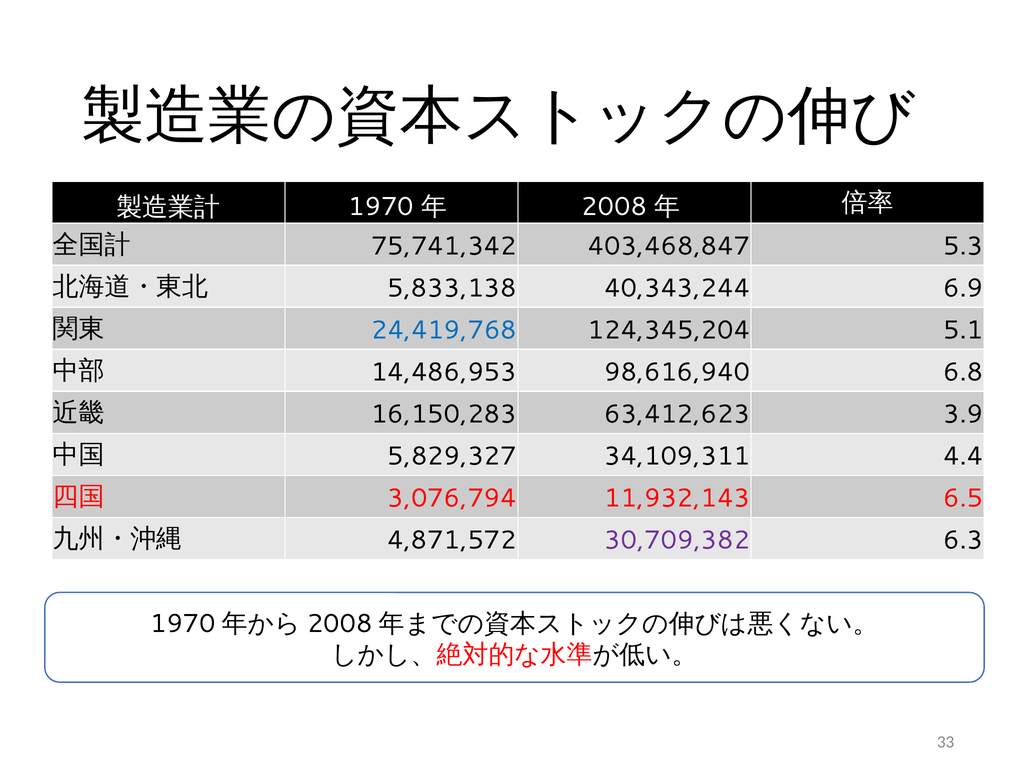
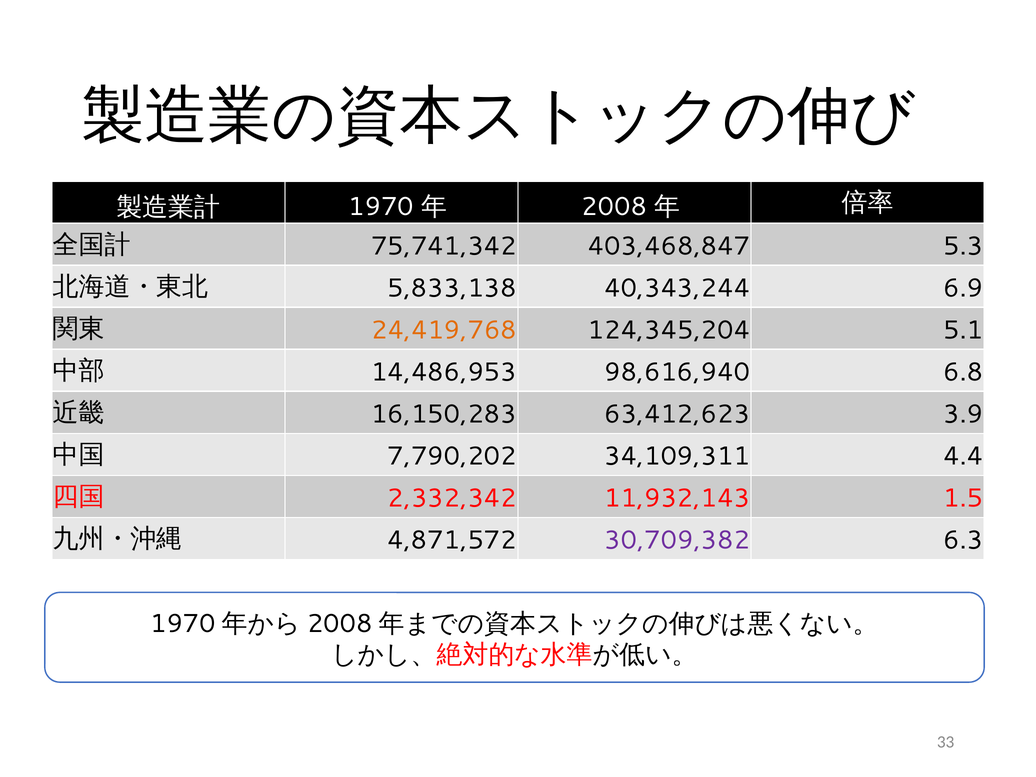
24,419,768 colour: blue -> orange (444, 330)
5,829,327: 5,829,327 -> 7,790,202 (452, 456)
3,076,794: 3,076,794 -> 2,332,342 (452, 498)
6.5: 6.5 -> 1.5 (963, 498)
